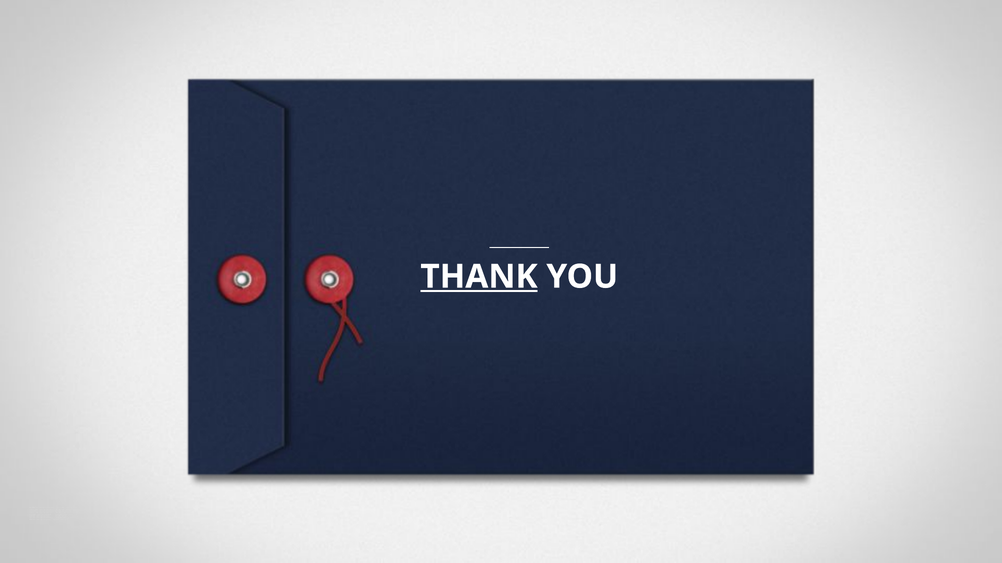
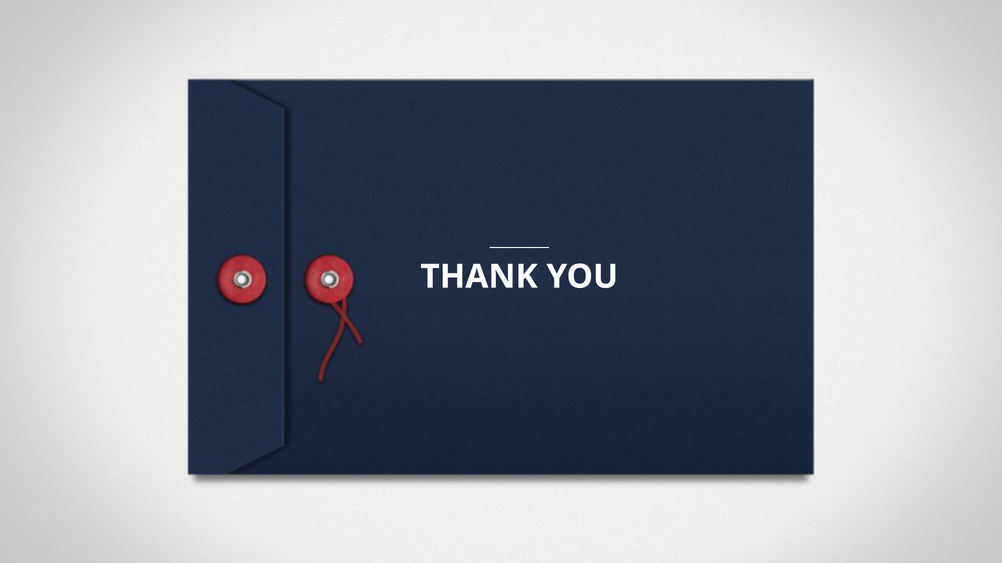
THANK underline: present -> none (479, 277)
